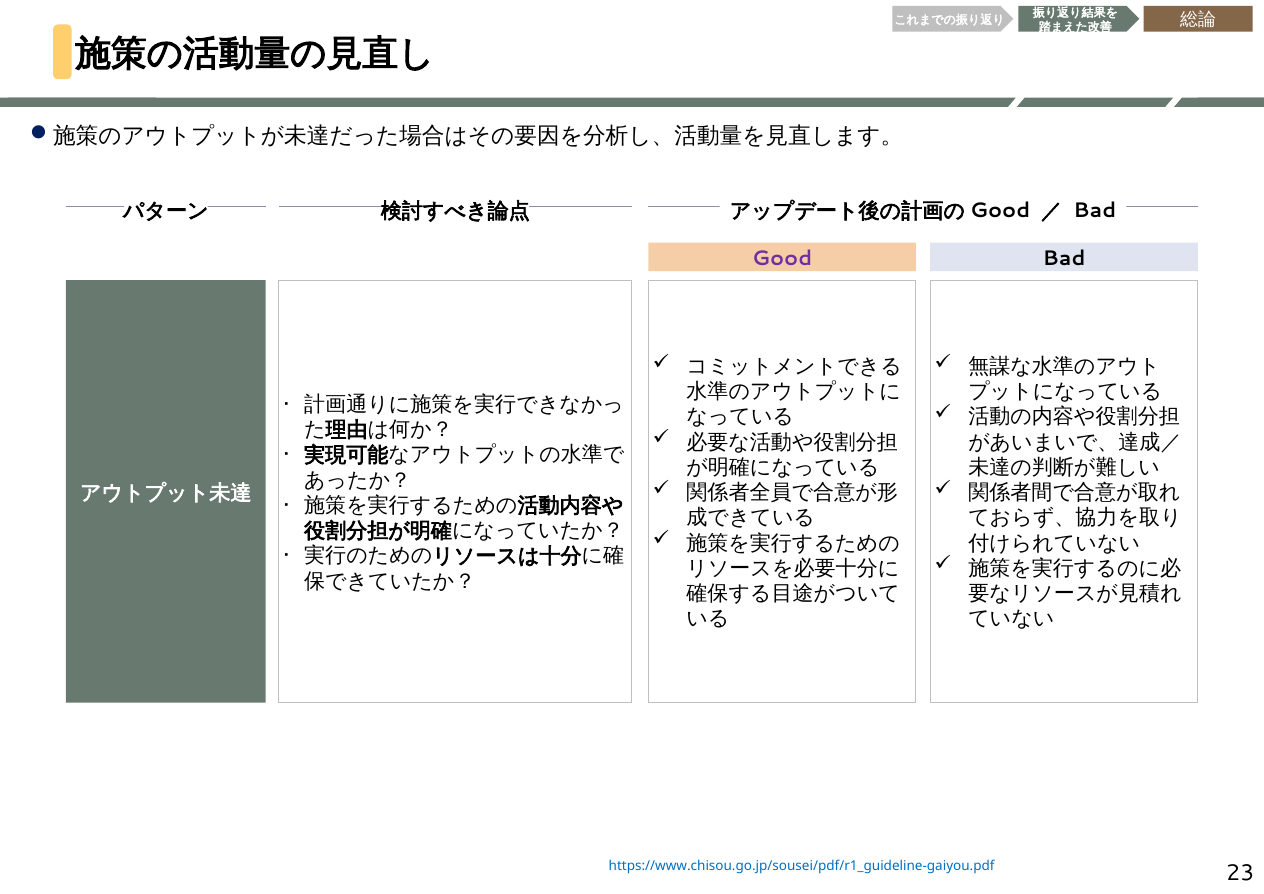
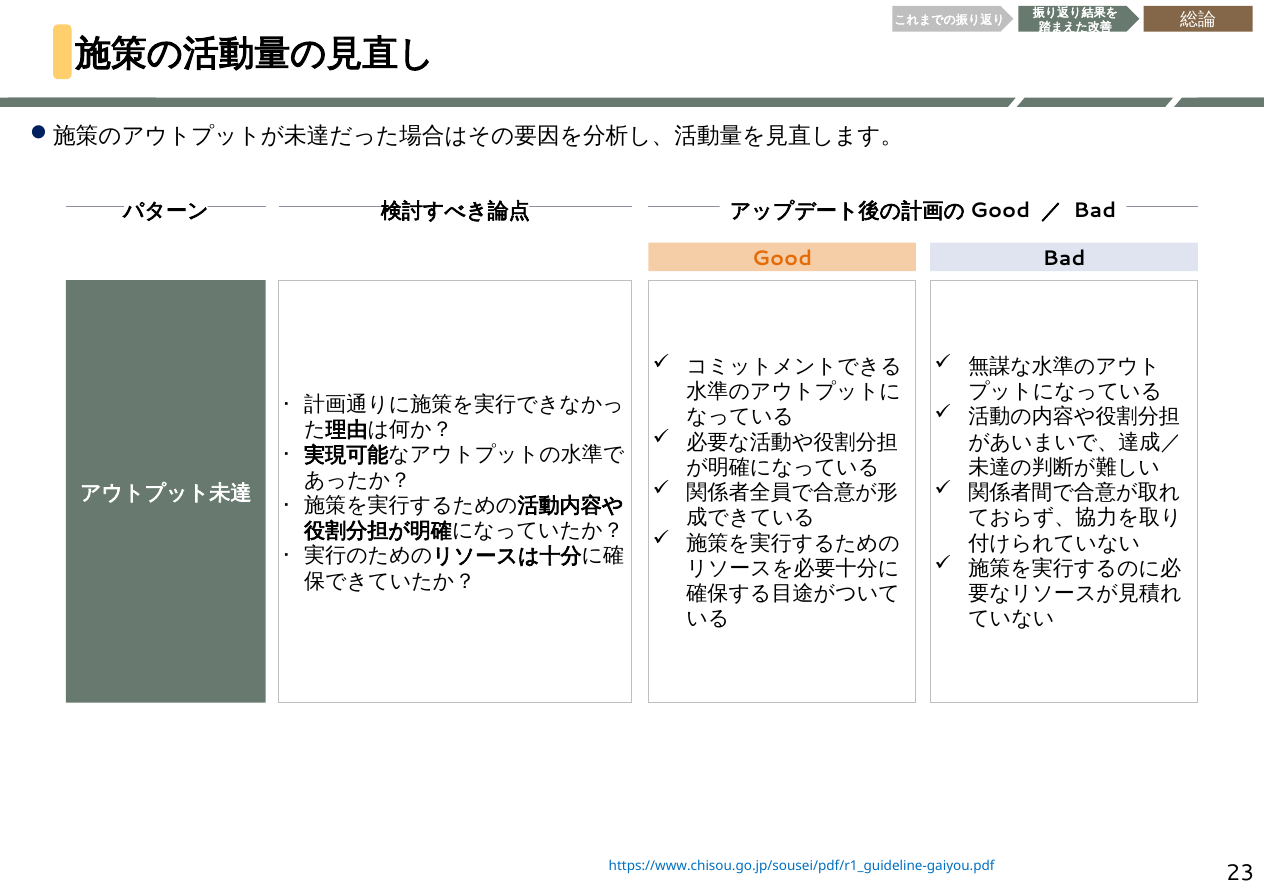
Good colour: purple -> orange (782, 258)
